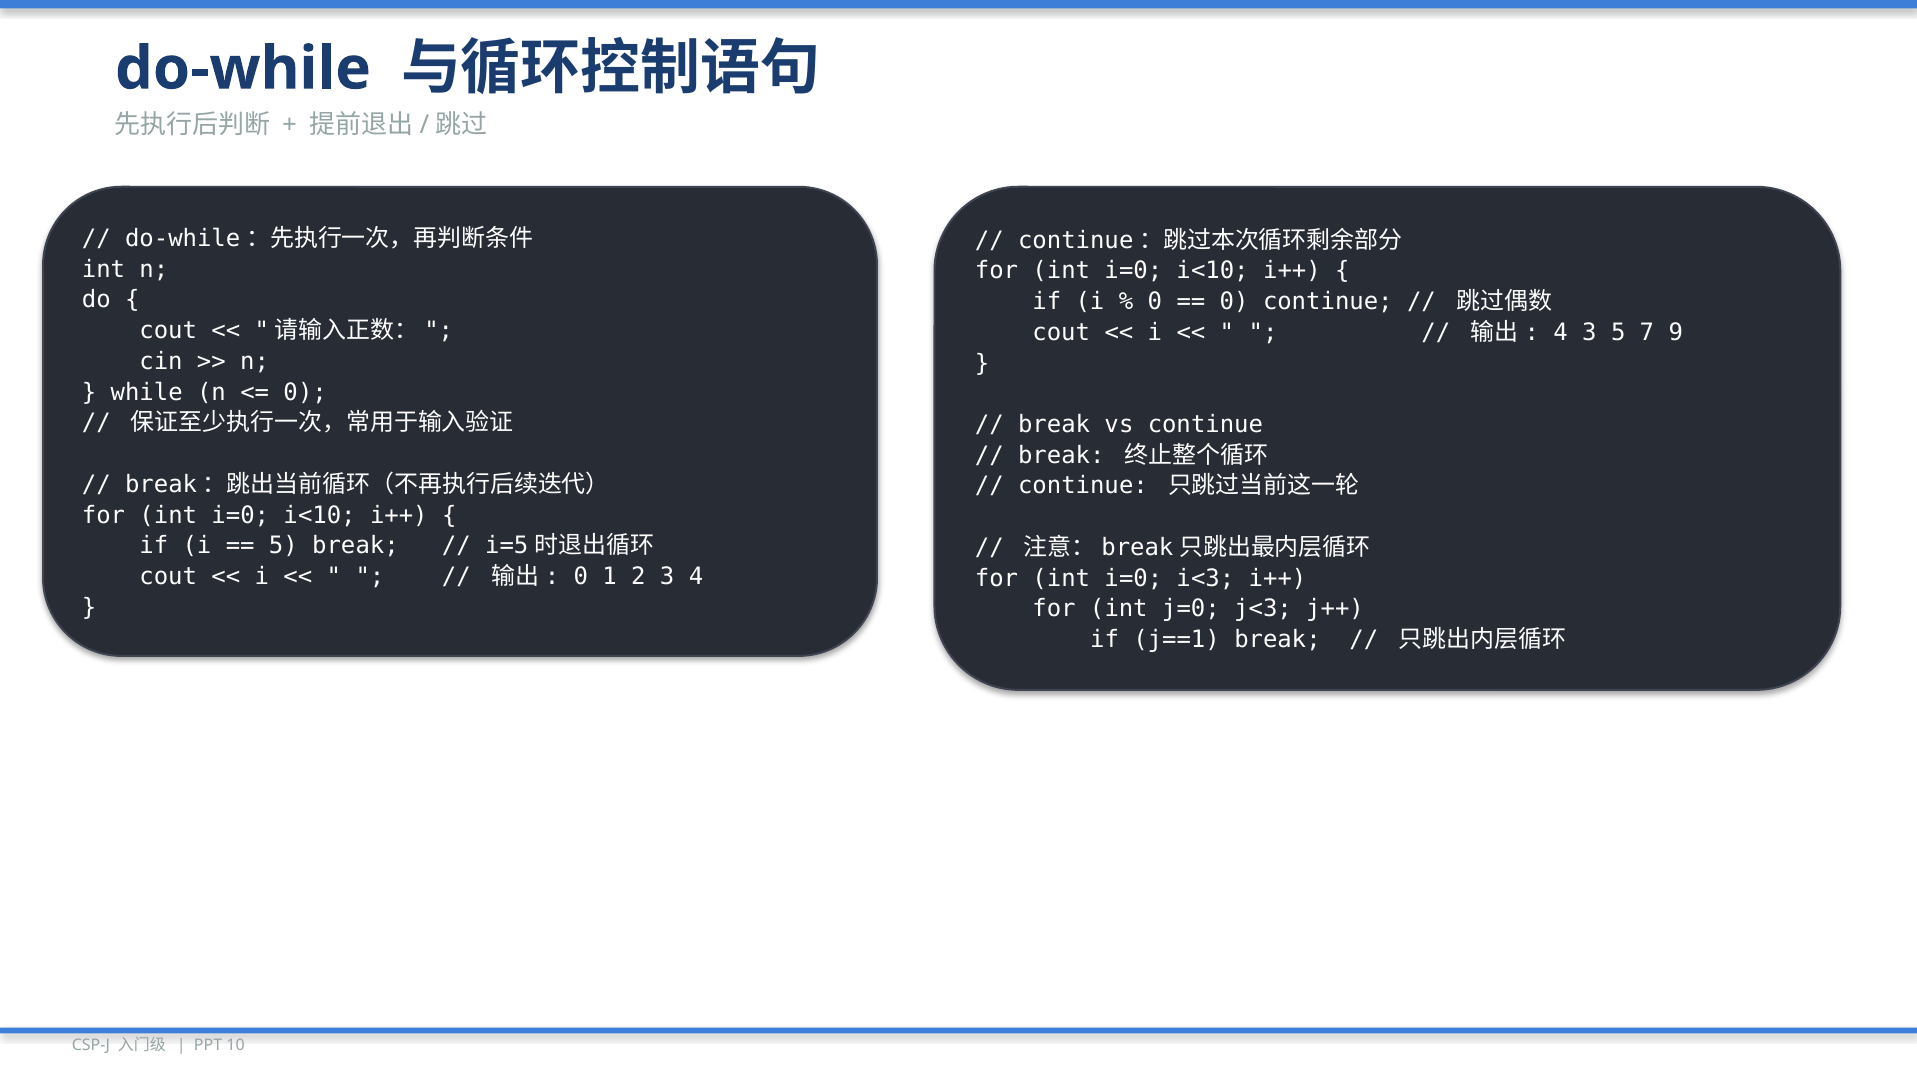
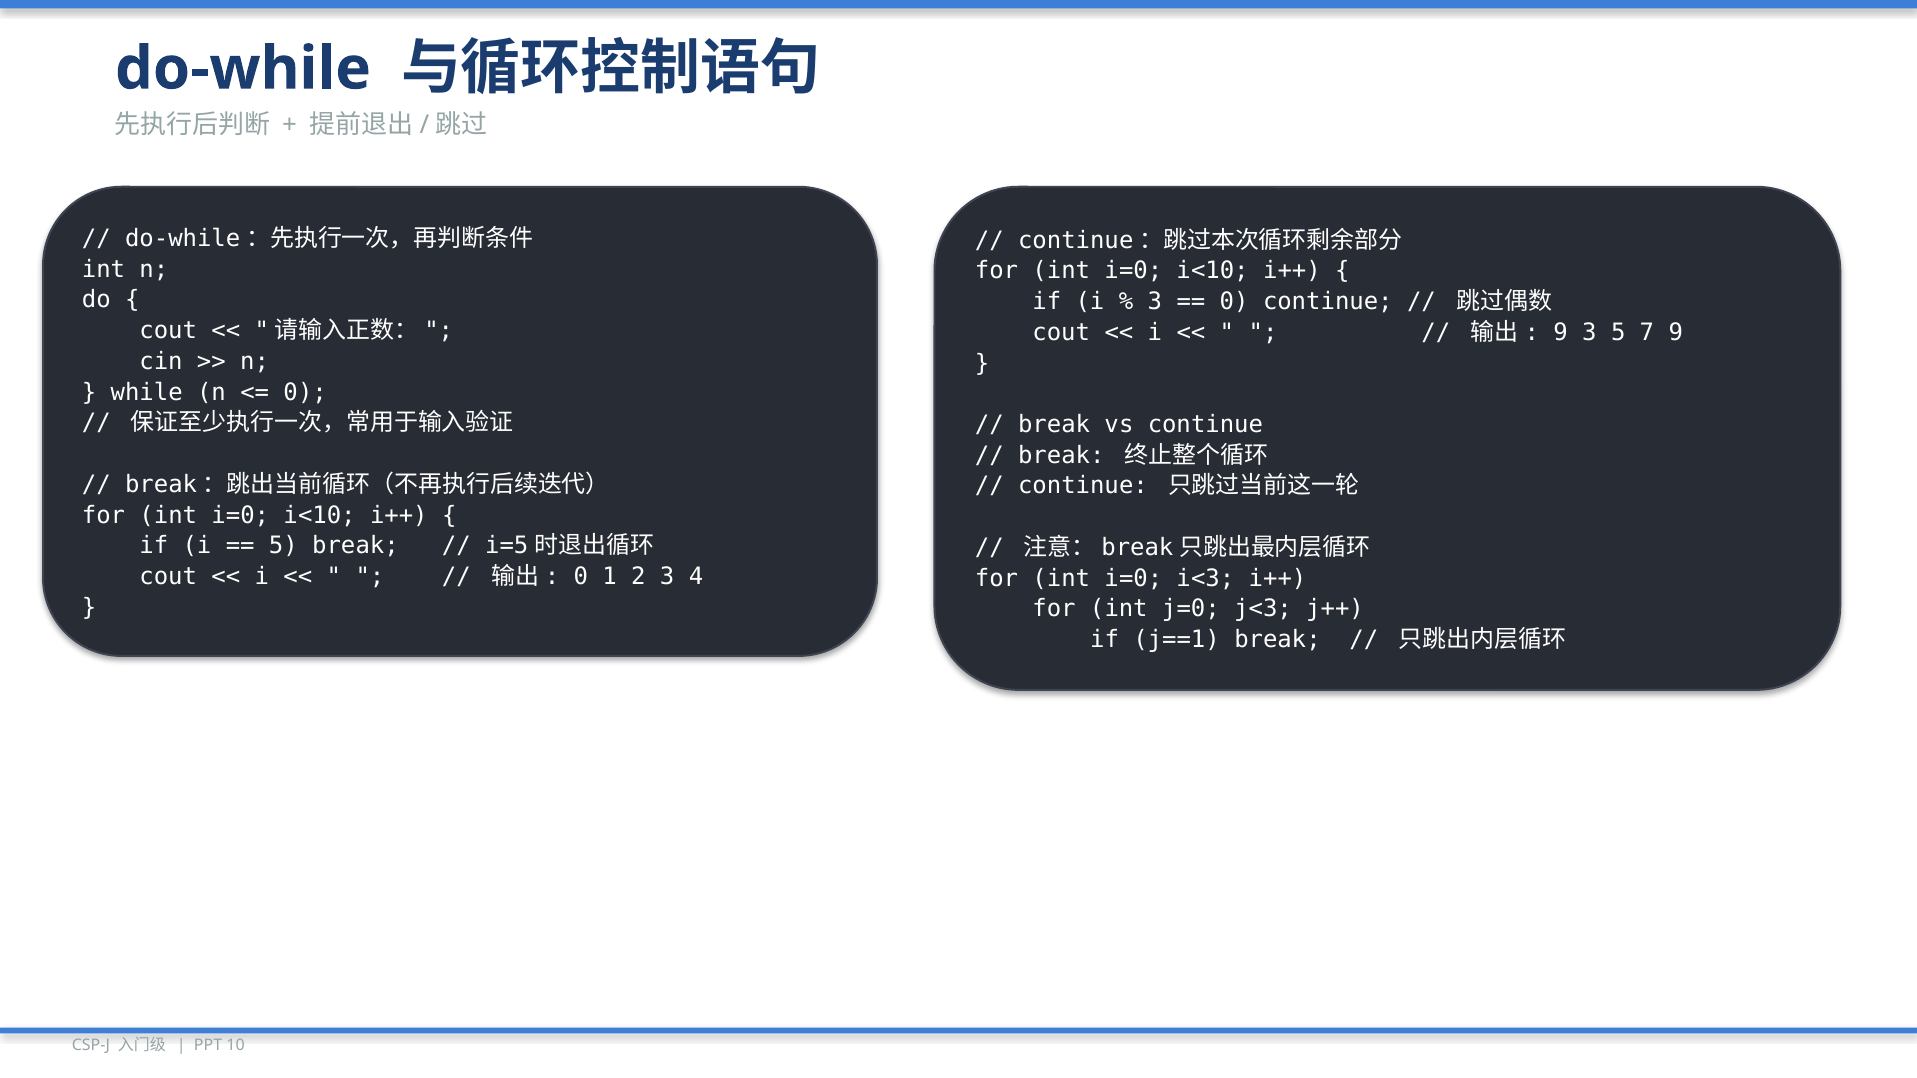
0: 0 -> 3 (1155, 302)
4: 4 -> 9 (1561, 333)
